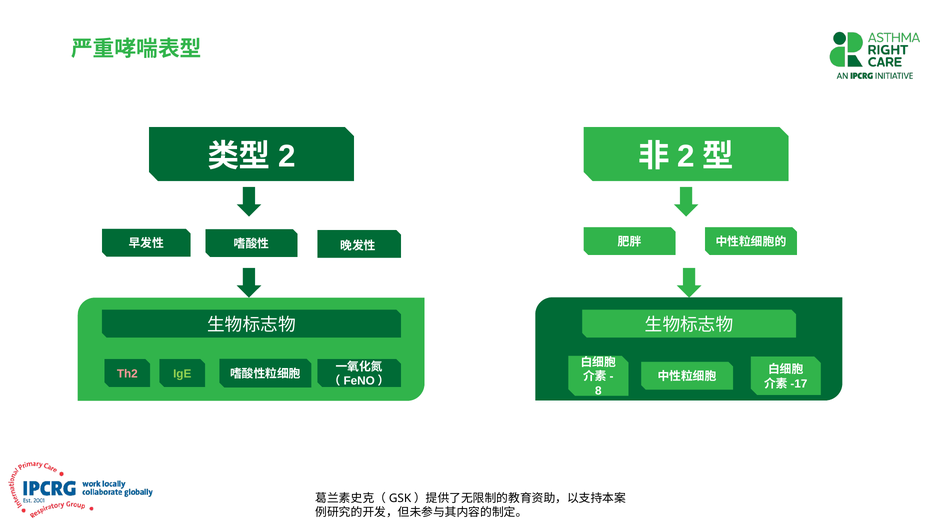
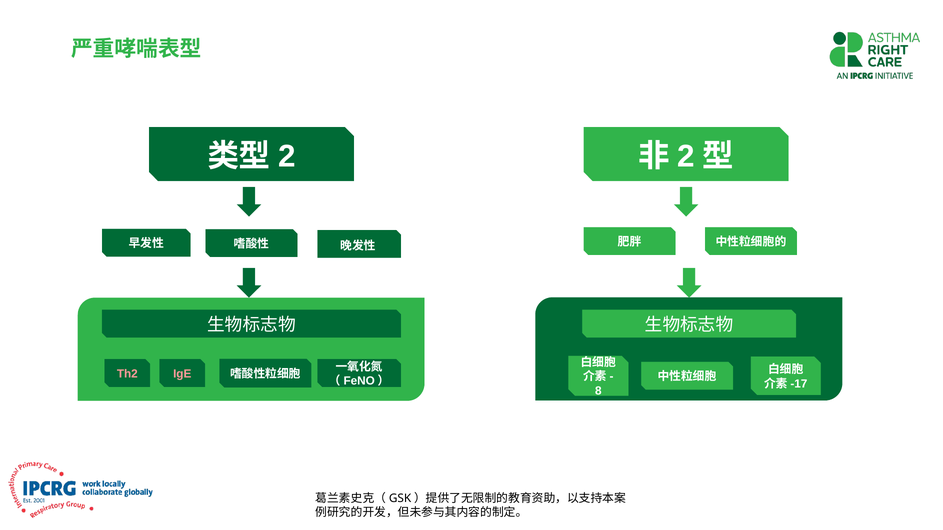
IgE colour: light green -> pink (182, 374)
